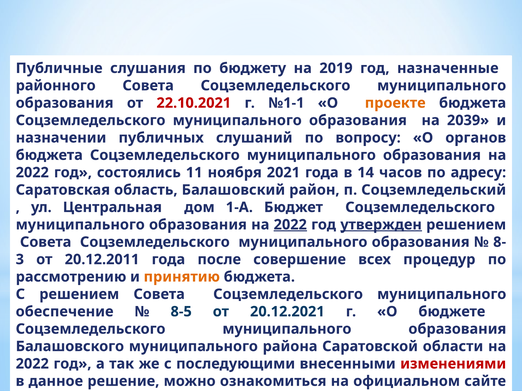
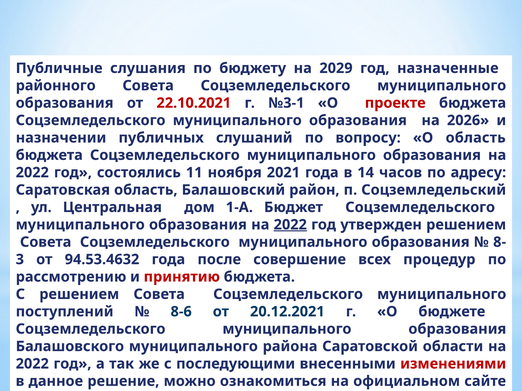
2019: 2019 -> 2029 (336, 68)
№1-1: №1-1 -> №3-1 (286, 103)
проекте colour: orange -> red (395, 103)
2039: 2039 -> 2026 (468, 120)
О органов: органов -> область (476, 138)
утвержден underline: present -> none (381, 225)
20.12.2011: 20.12.2011 -> 94.53.4632 (102, 260)
принятию colour: orange -> red (182, 277)
обеспечение: обеспечение -> поступлений (65, 312)
8-5: 8-5 -> 8-6 (181, 312)
